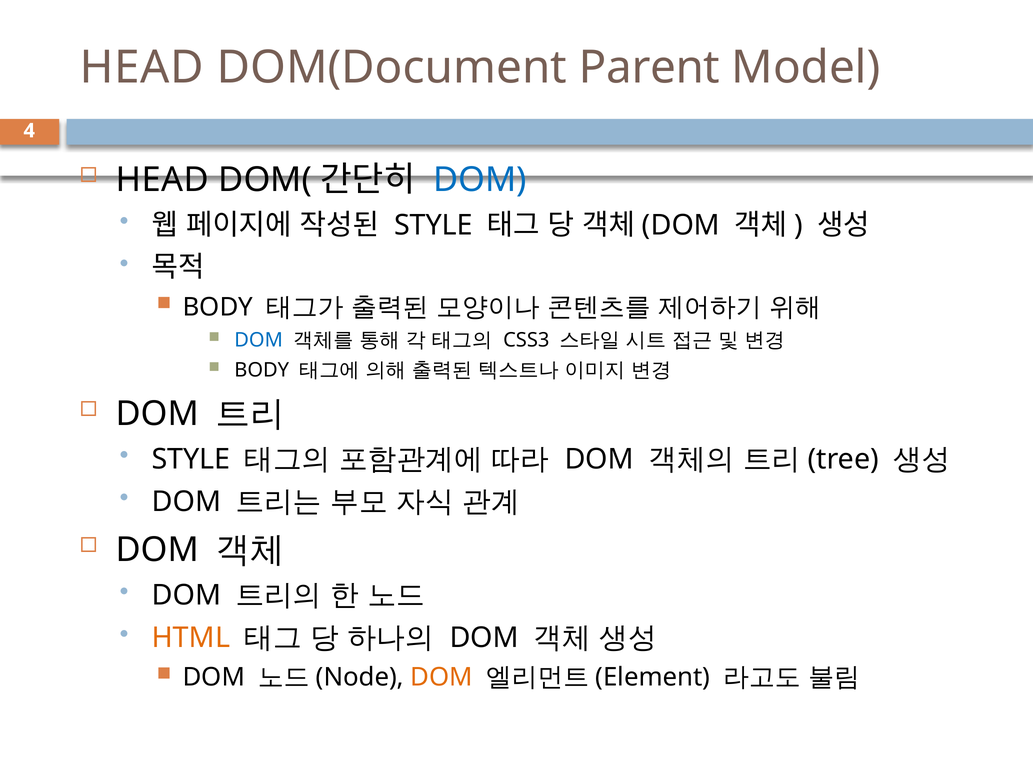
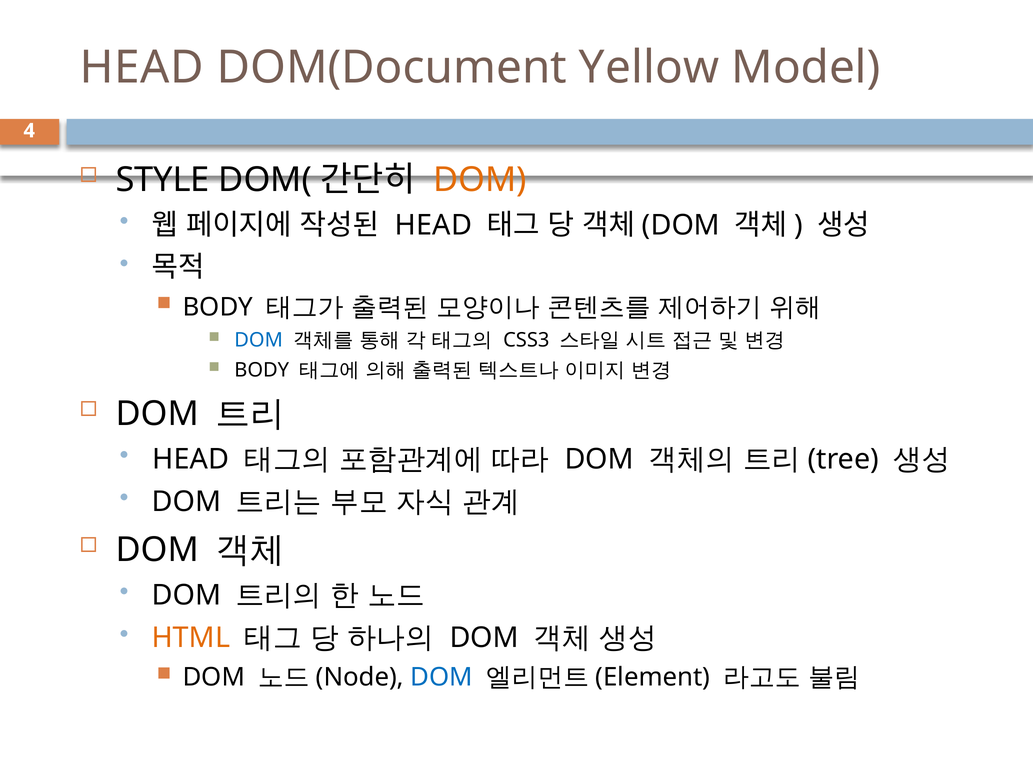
Parent: Parent -> Yellow (649, 67)
HEAD: HEAD -> STYLE (163, 180)
DOM colour: blue -> orange (480, 180)
STYLE: STYLE -> HEAD (433, 225)
STYLE: STYLE -> HEAD (191, 459)
DOM colour: orange -> blue (442, 677)
